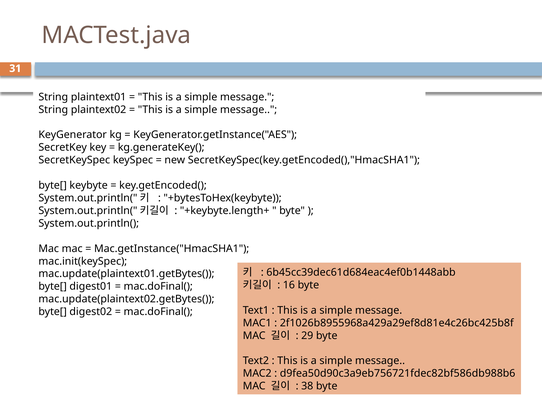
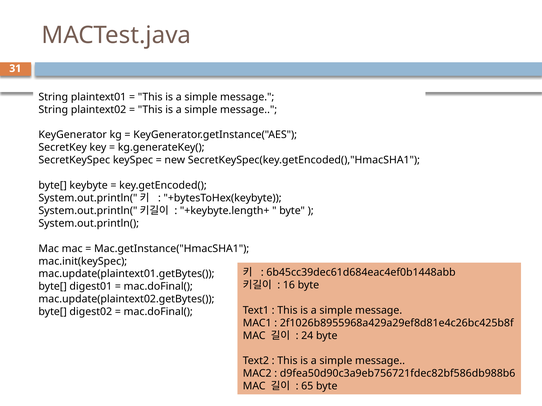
29: 29 -> 24 (307, 336)
38: 38 -> 65 (307, 387)
